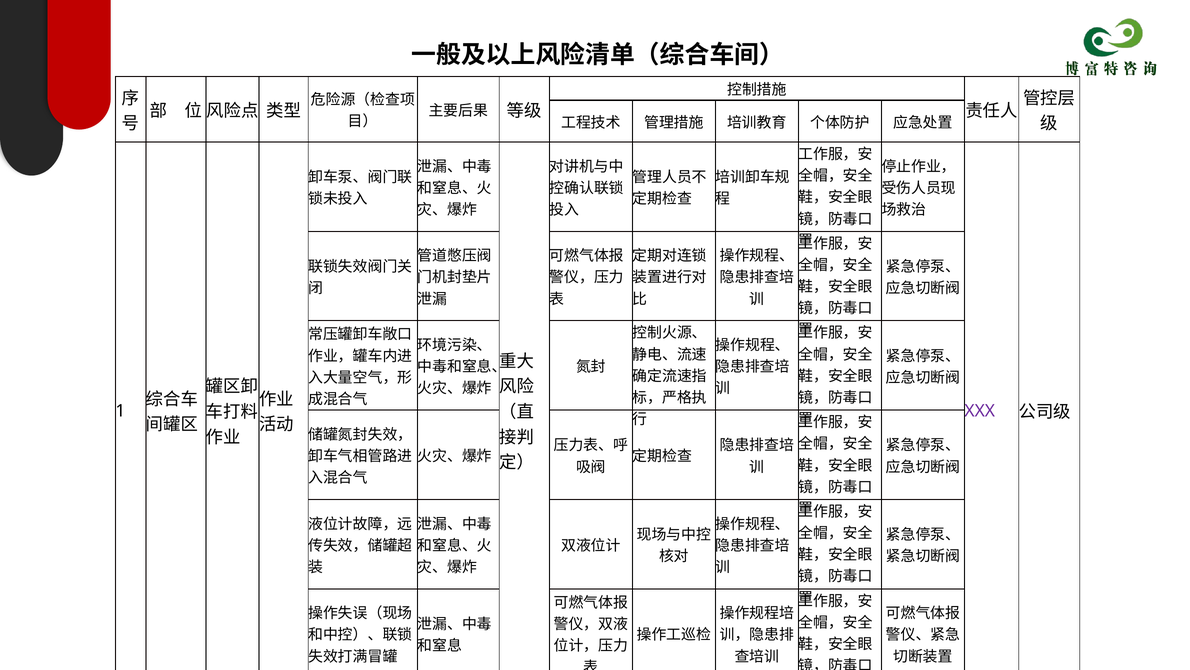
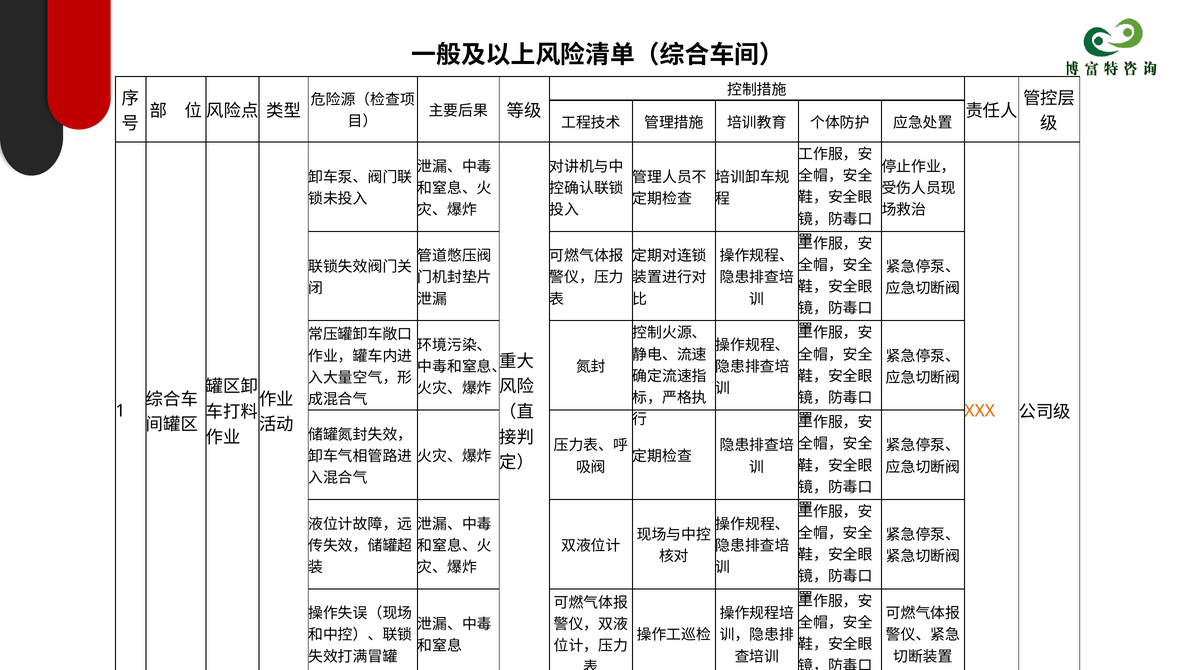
XXX colour: purple -> orange (980, 411)
